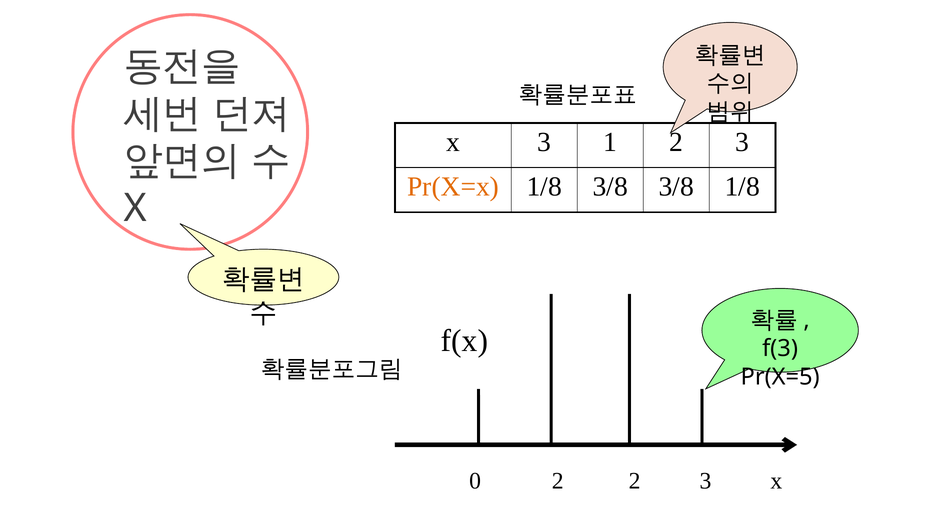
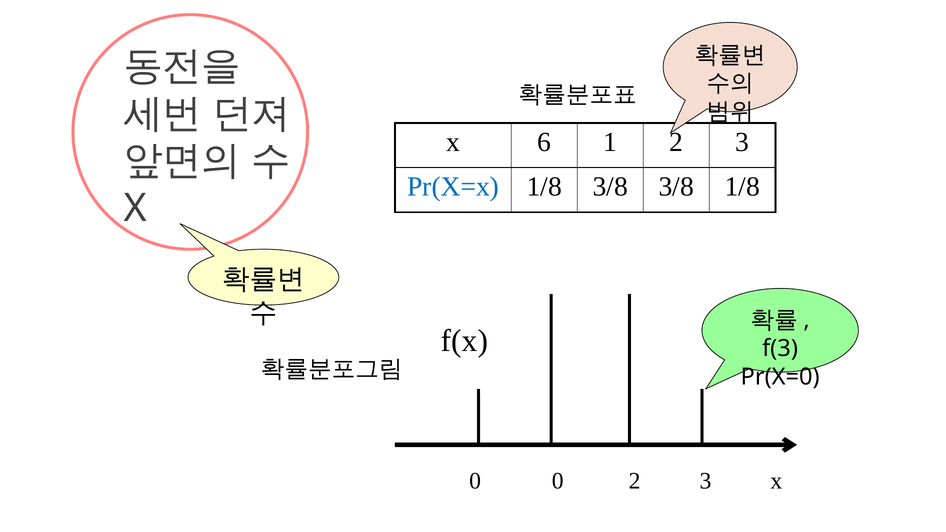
x 3: 3 -> 6 (544, 142)
Pr(X=x colour: orange -> blue (453, 187)
Pr(X=5: Pr(X=5 -> Pr(X=0 (780, 377)
0 2: 2 -> 0 (558, 481)
